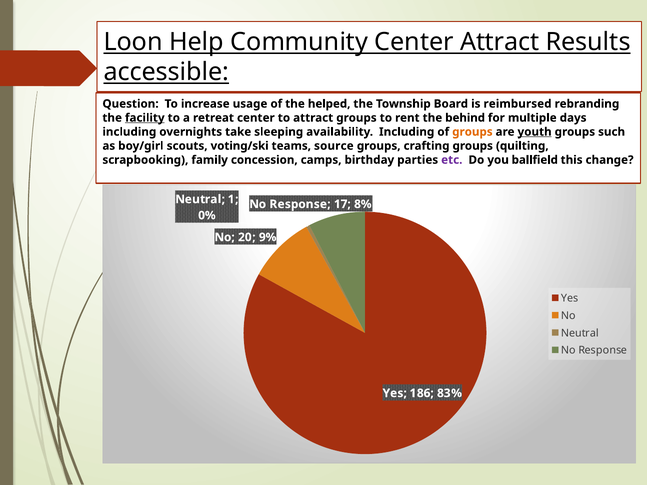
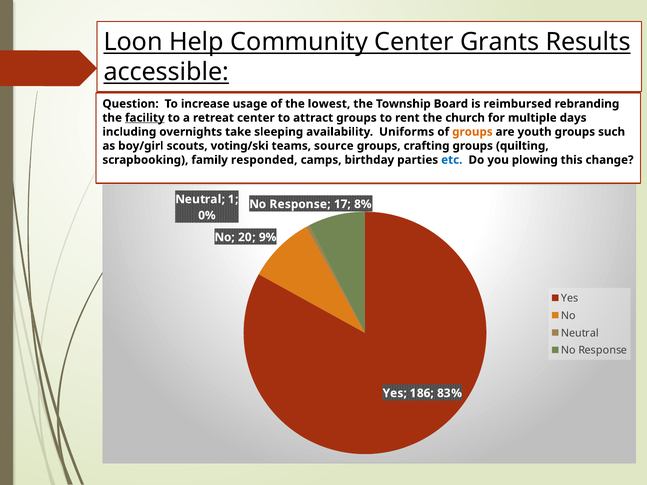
Center Attract: Attract -> Grants (500, 42)
helped: helped -> lowest (329, 104)
behind: behind -> church (465, 118)
availability Including: Including -> Uniforms (407, 132)
youth underline: present -> none (535, 132)
concession: concession -> responded (264, 160)
etc colour: purple -> blue (452, 160)
ballfield: ballfield -> plowing (535, 160)
